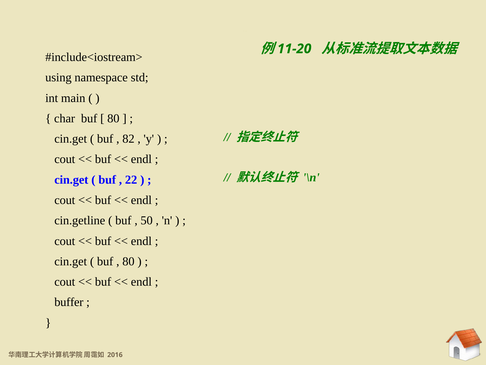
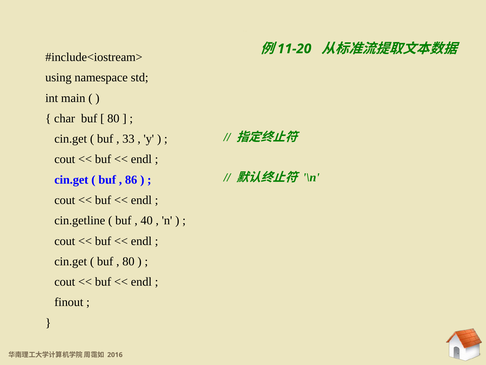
82: 82 -> 33 (128, 139)
22: 22 -> 86 (131, 179)
50: 50 -> 40 (147, 220)
buffer: buffer -> finout (69, 302)
